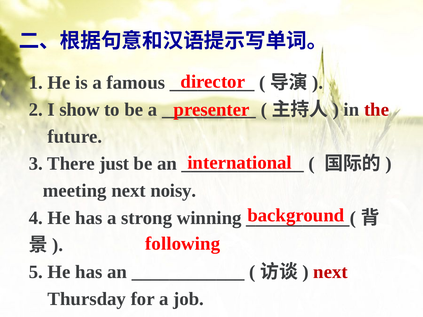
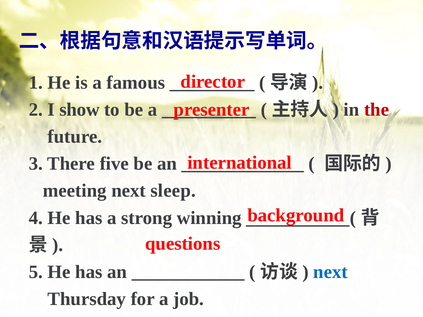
just: just -> five (114, 164)
noisy: noisy -> sleep (173, 191)
following: following -> questions (183, 244)
next colour: red -> blue (331, 272)
